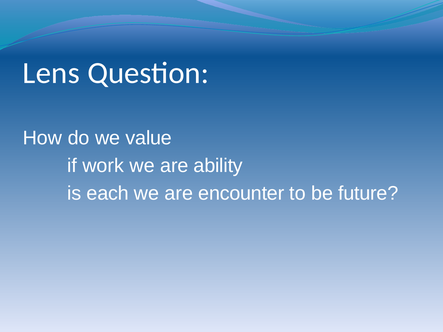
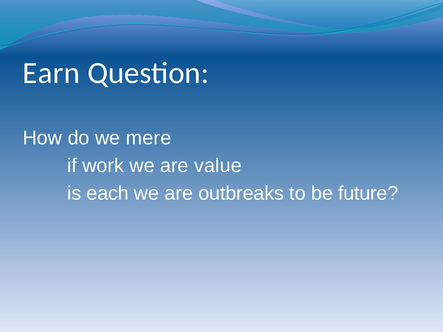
Lens: Lens -> Earn (51, 73)
value: value -> mere (149, 138)
ability: ability -> value (218, 166)
encounter: encounter -> outbreaks (241, 193)
